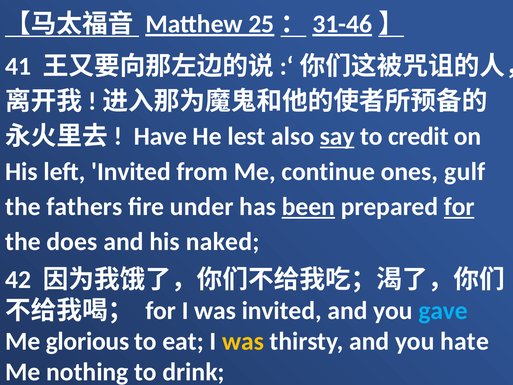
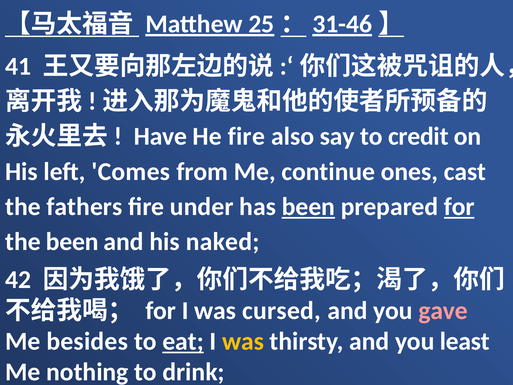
He lest: lest -> fire (246, 136)
say underline: present -> none (337, 136)
left Invited: Invited -> Comes (131, 172)
gulf: gulf -> cast (465, 172)
the does: does -> been (72, 242)
was invited: invited -> cursed (282, 310)
gave colour: light blue -> pink (443, 310)
glorious: glorious -> besides (87, 341)
eat underline: none -> present (183, 341)
hate: hate -> least (465, 341)
